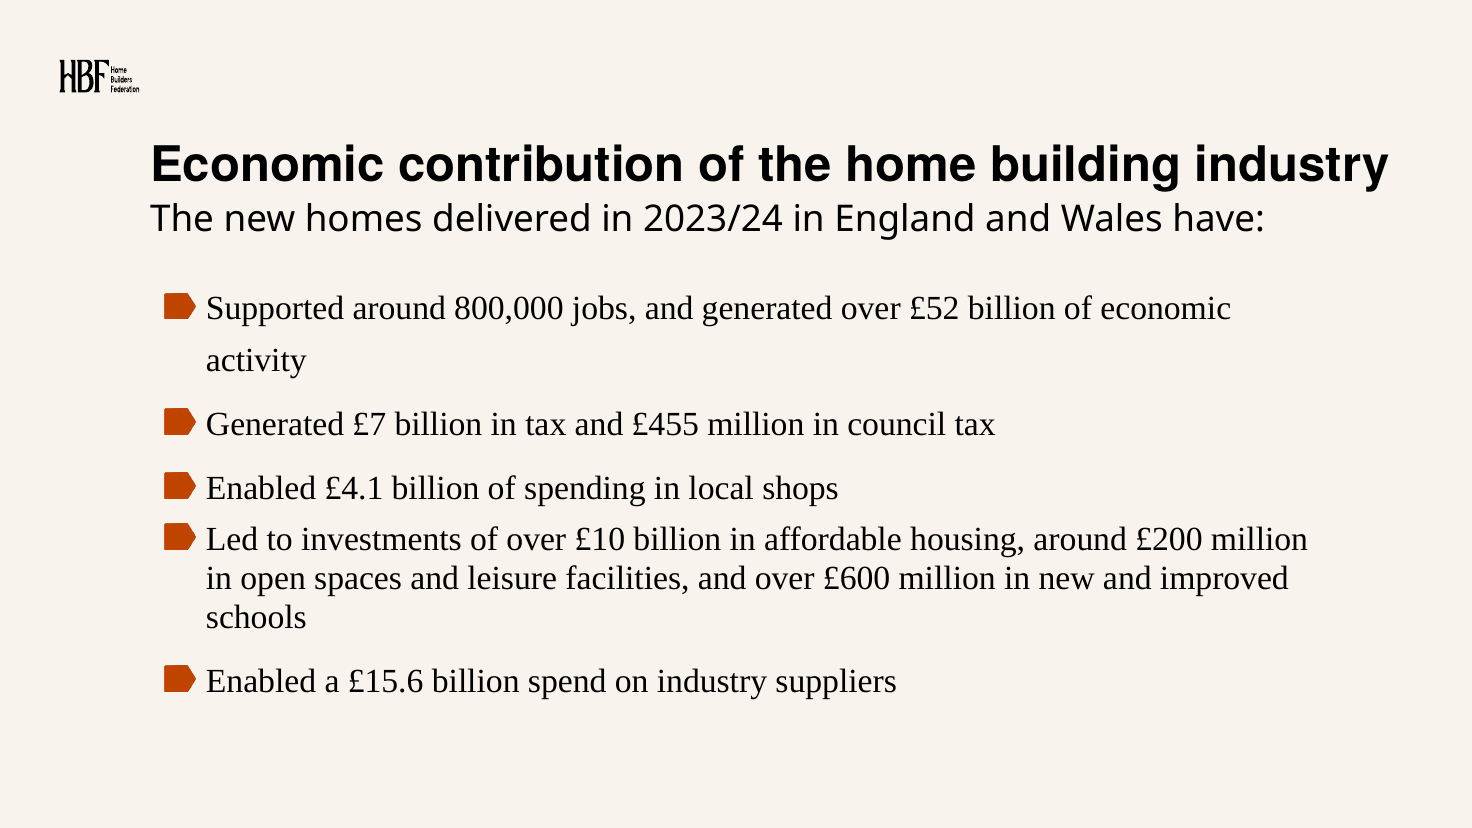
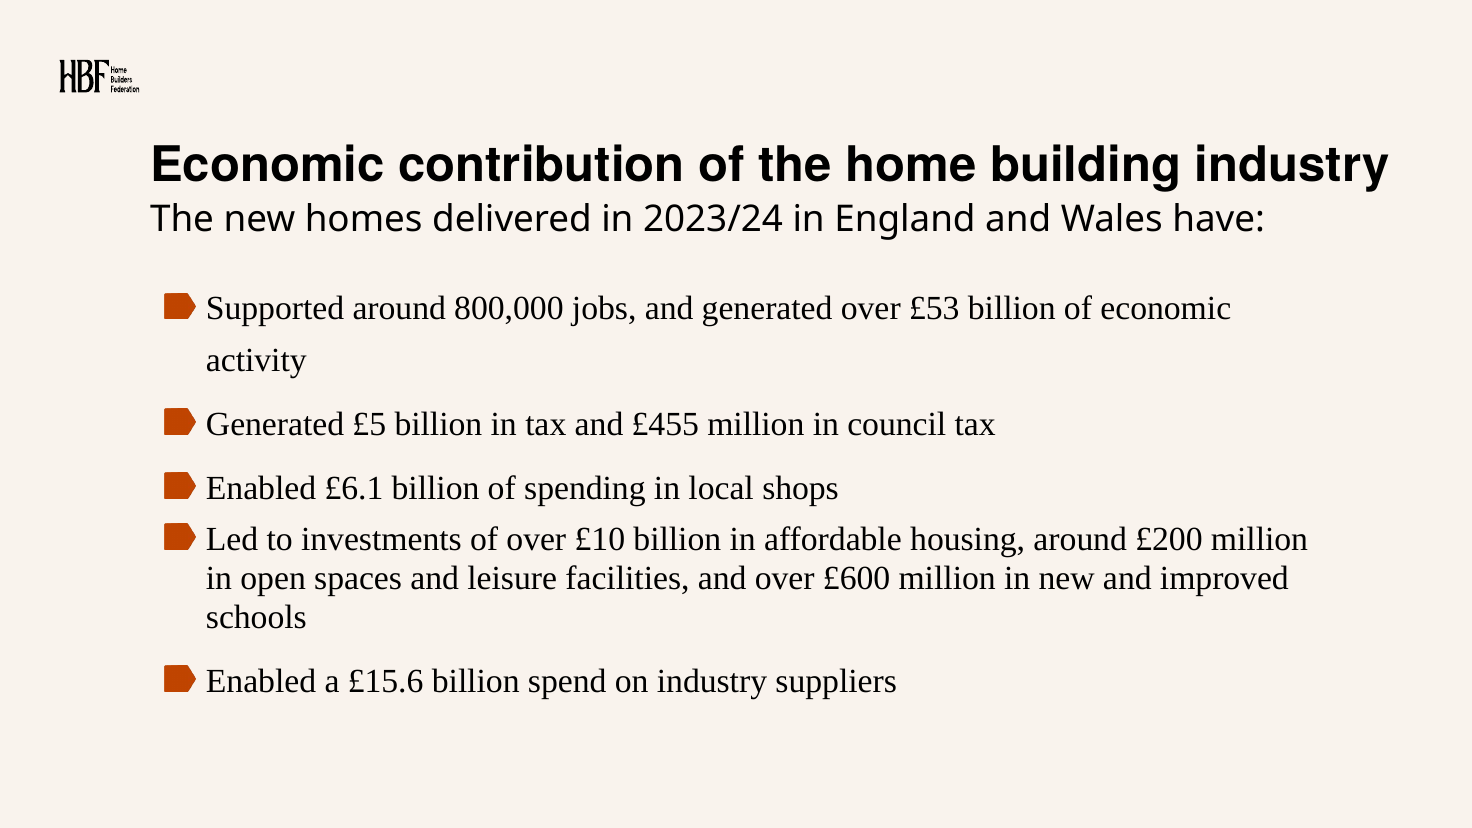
£52: £52 -> £53 (934, 308)
£7: £7 -> £5 (369, 424)
£4.1: £4.1 -> £6.1 (354, 488)
